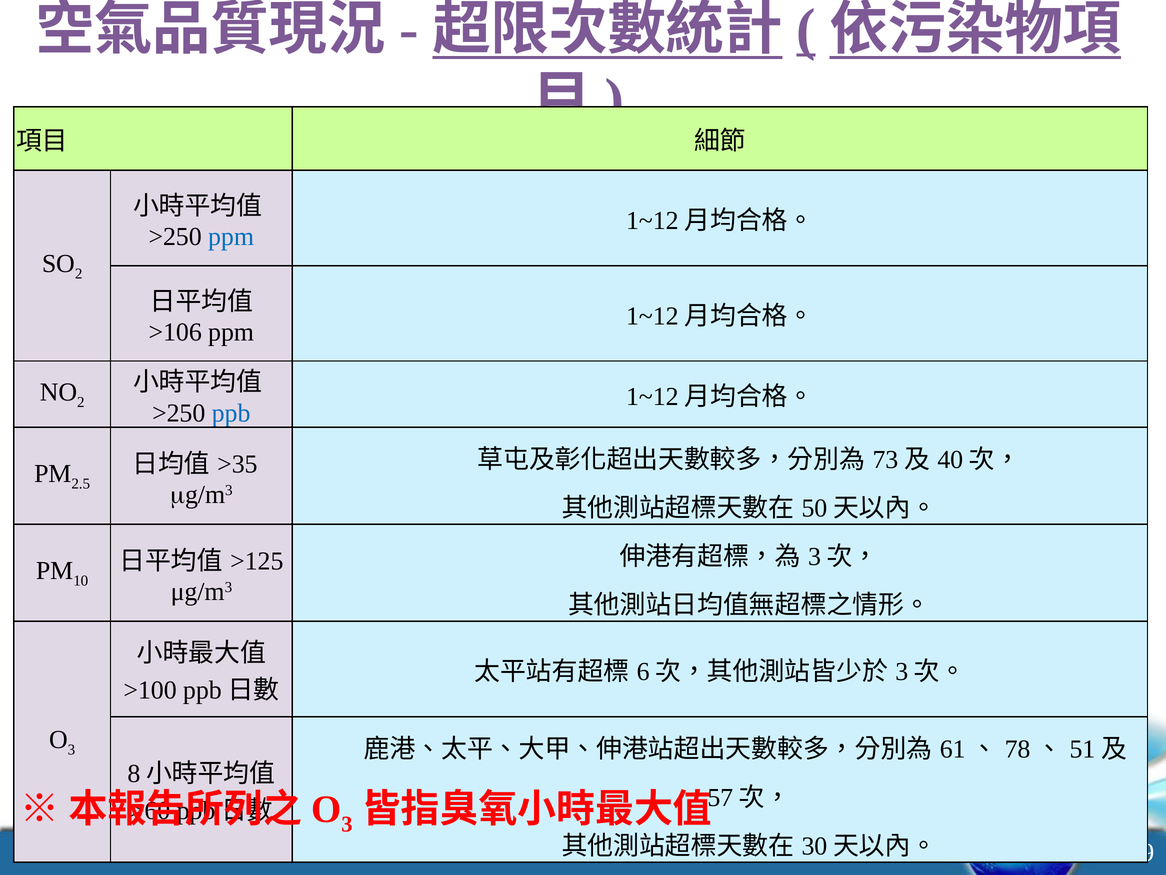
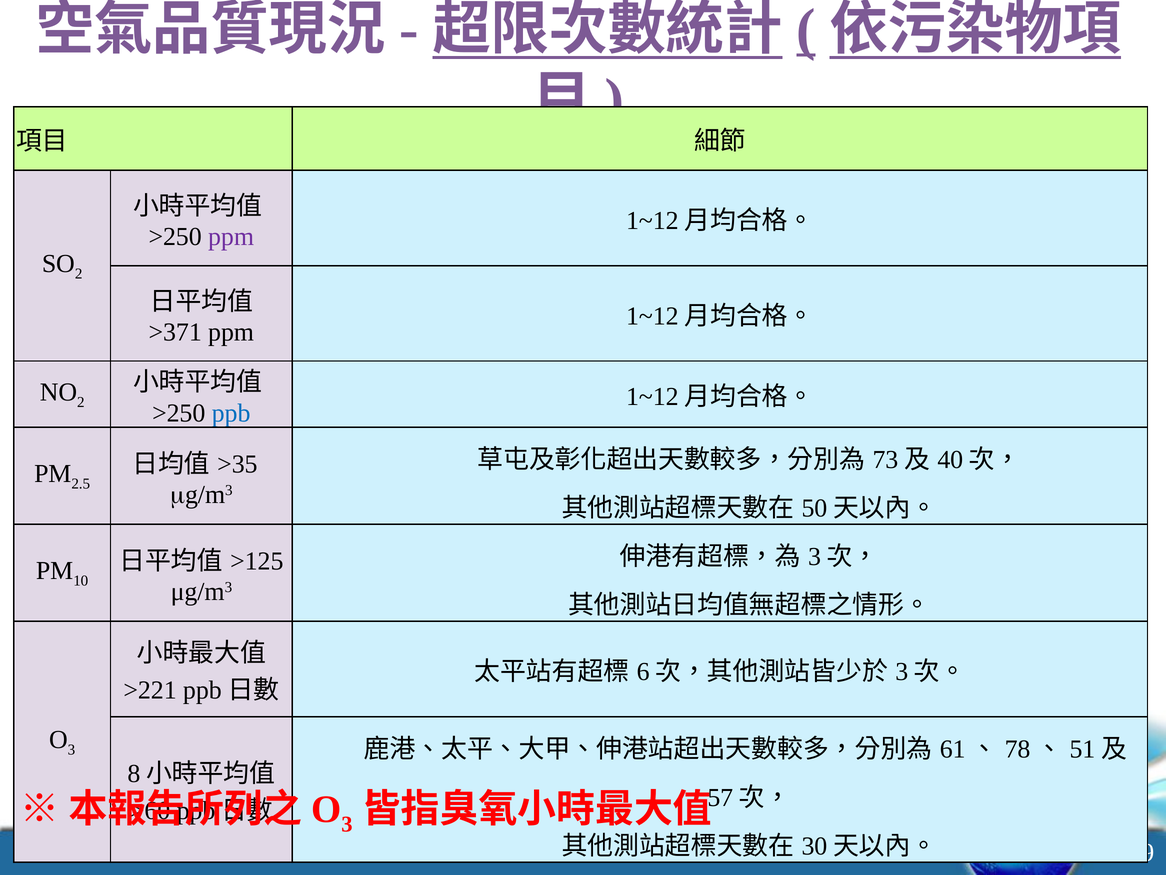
ppm colour: blue -> purple (231, 237)
>106: >106 -> >371 (175, 332)
>100: >100 -> >221 (150, 690)
